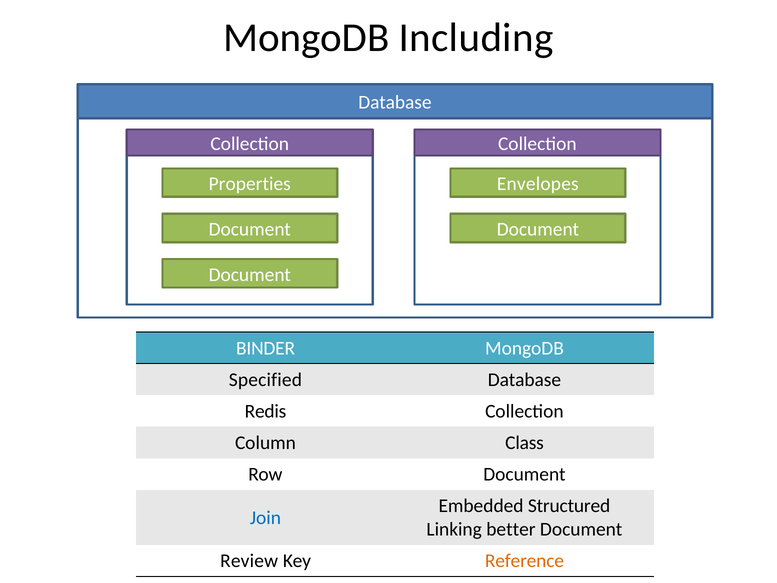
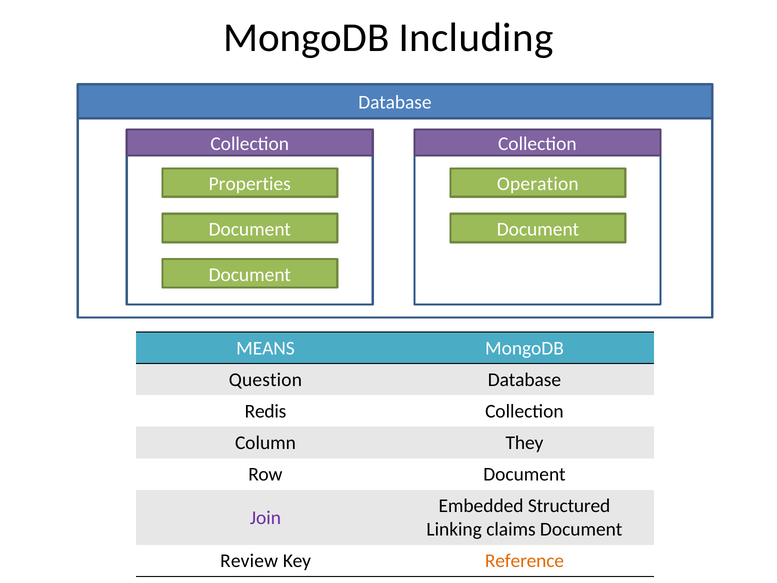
Envelopes: Envelopes -> Operation (538, 184)
BINDER: BINDER -> MEANS (265, 348)
Specified: Specified -> Question (265, 380)
Class: Class -> They (524, 443)
Join colour: blue -> purple (265, 517)
better: better -> claims (511, 529)
